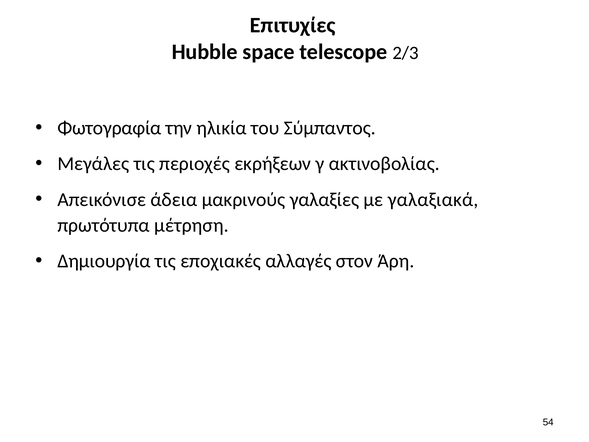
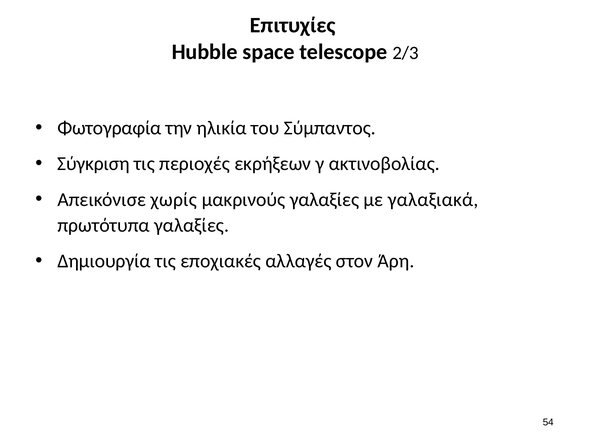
Μεγάλες: Μεγάλες -> Σύγκριση (93, 164)
άδεια: άδεια -> χωρίς (174, 199)
πρωτότυπα μέτρηση: μέτρηση -> γαλαξίες (192, 225)
